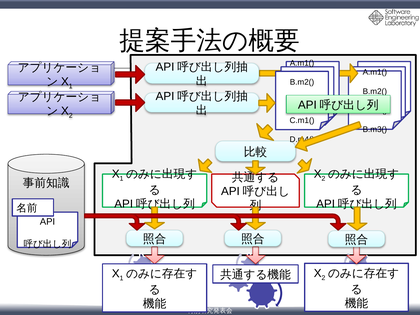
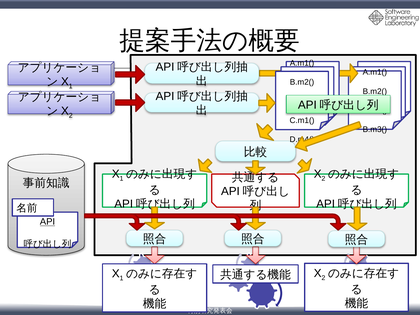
API underline: none -> present (47, 222)
